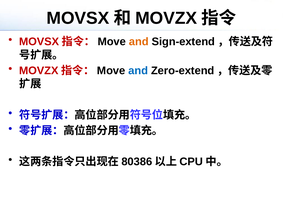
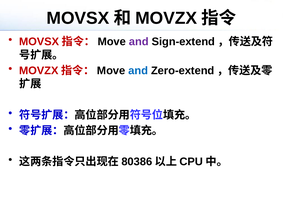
and colour: orange -> purple (139, 42)
